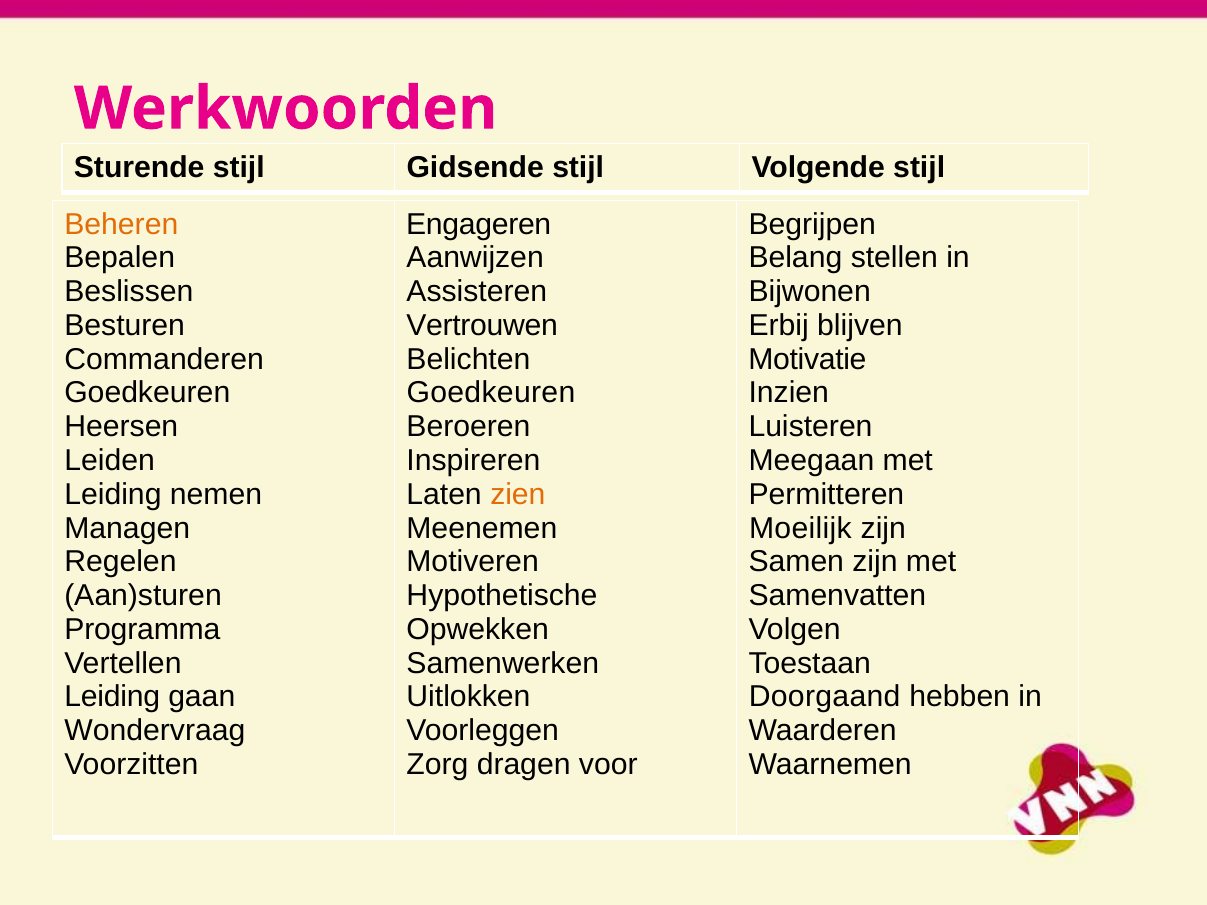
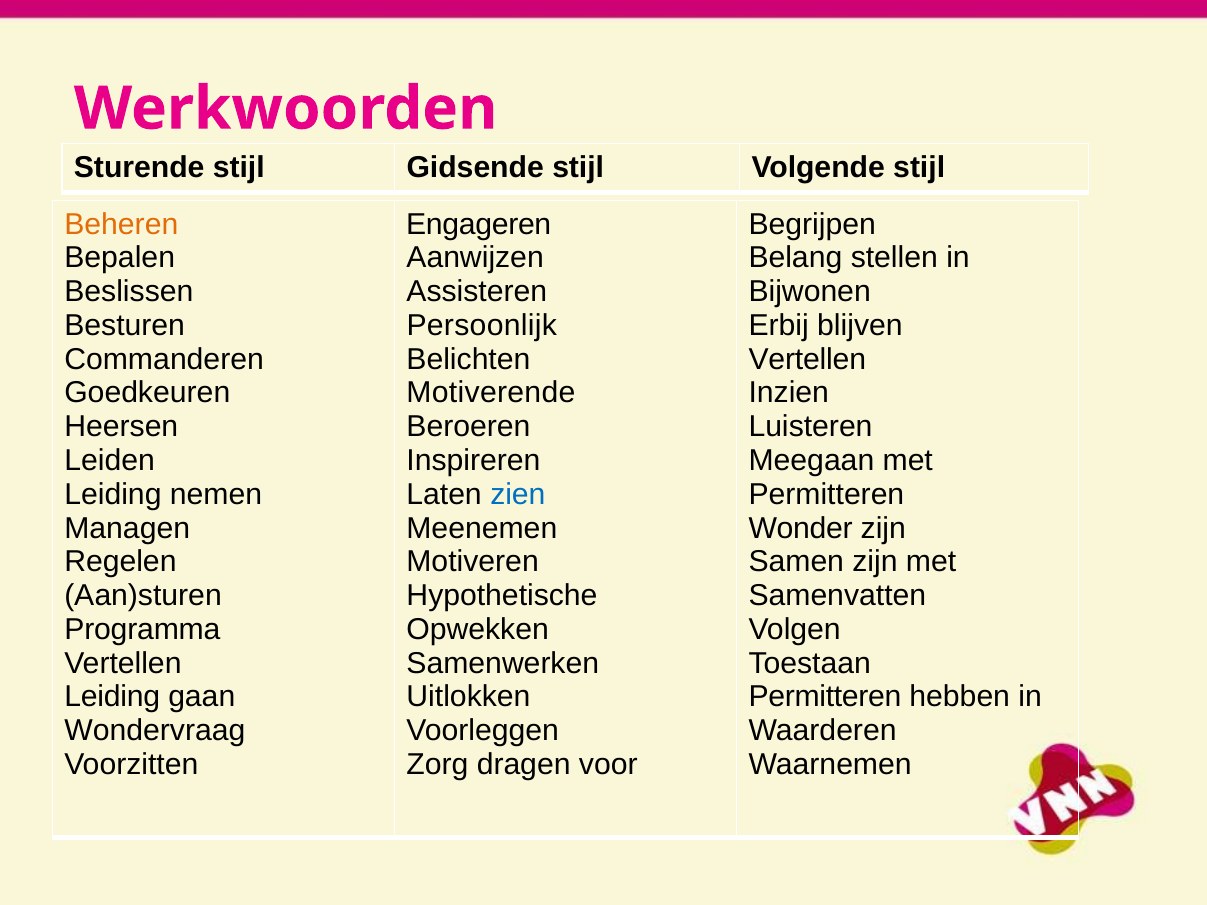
Vertrouwen: Vertrouwen -> Persoonlijk (482, 326)
Motivatie: Motivatie -> Vertellen (807, 359)
Goedkeuren: Goedkeuren -> Motiverende (491, 393)
zien colour: orange -> blue (518, 495)
Moeilijk: Moeilijk -> Wonder (801, 528)
Doorgaand: Doorgaand -> Permitteren (825, 697)
